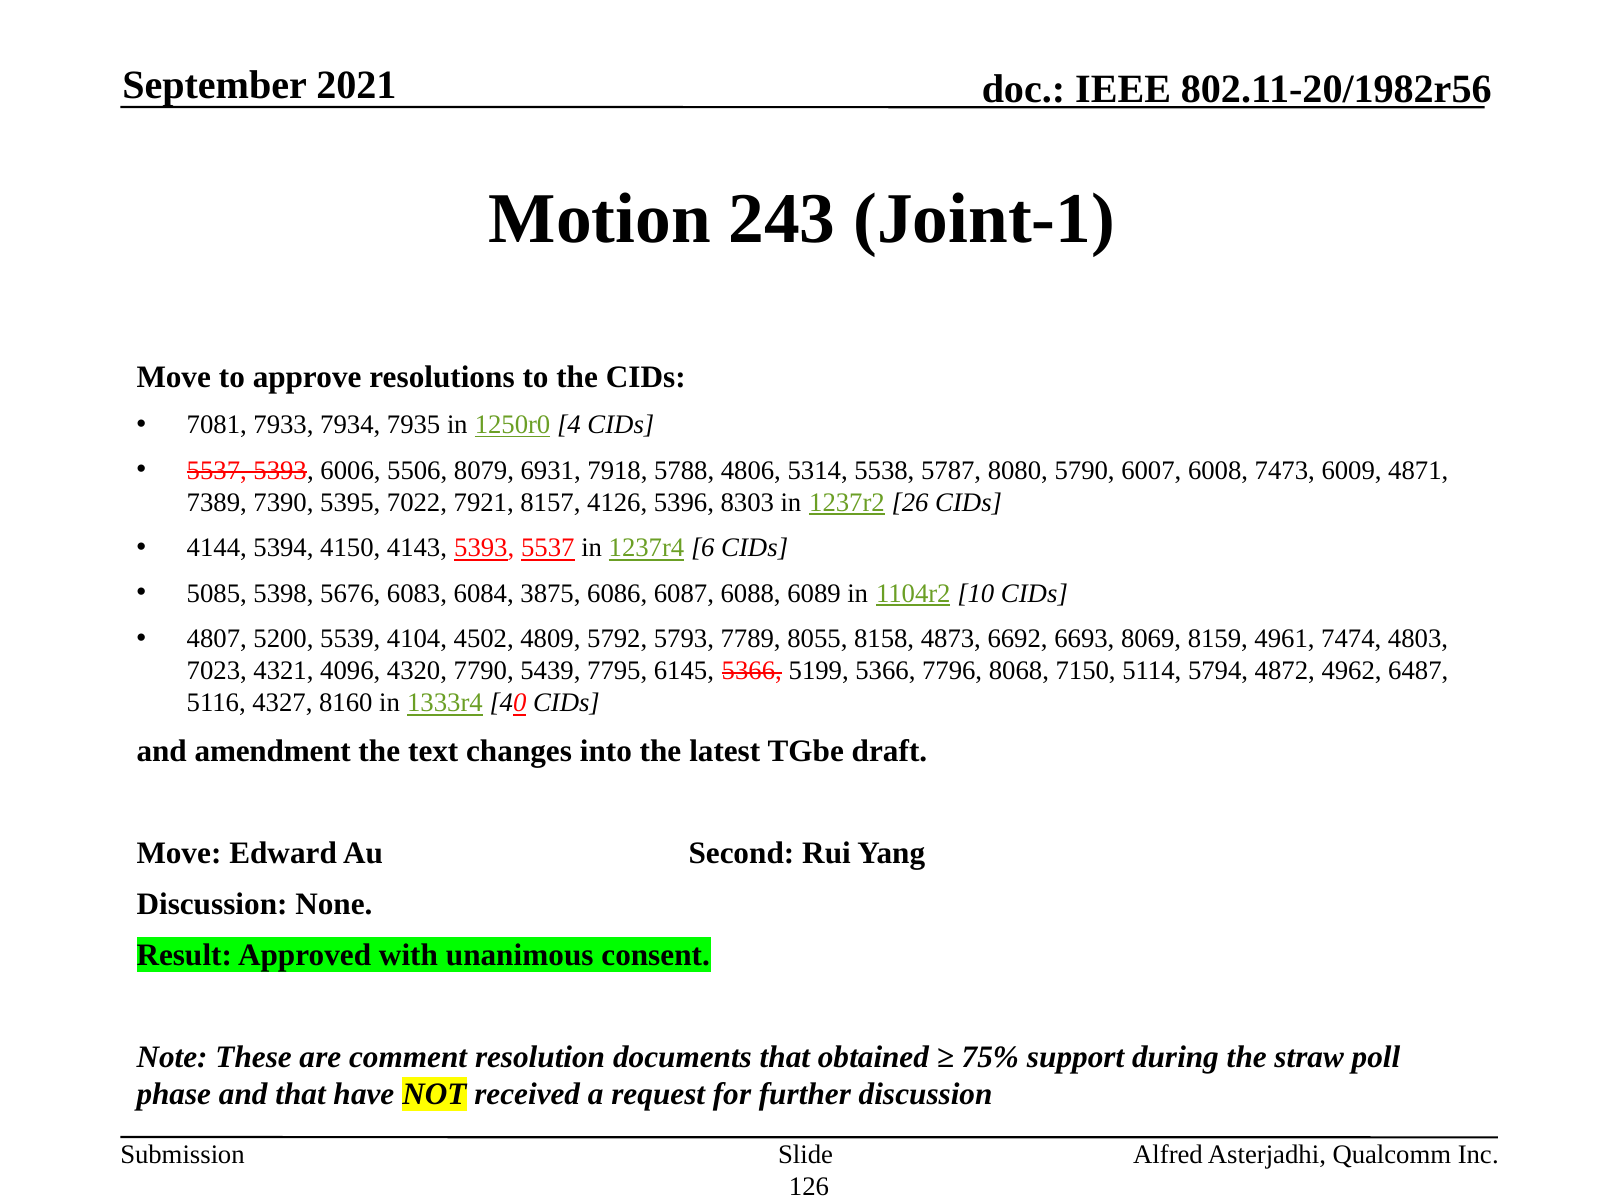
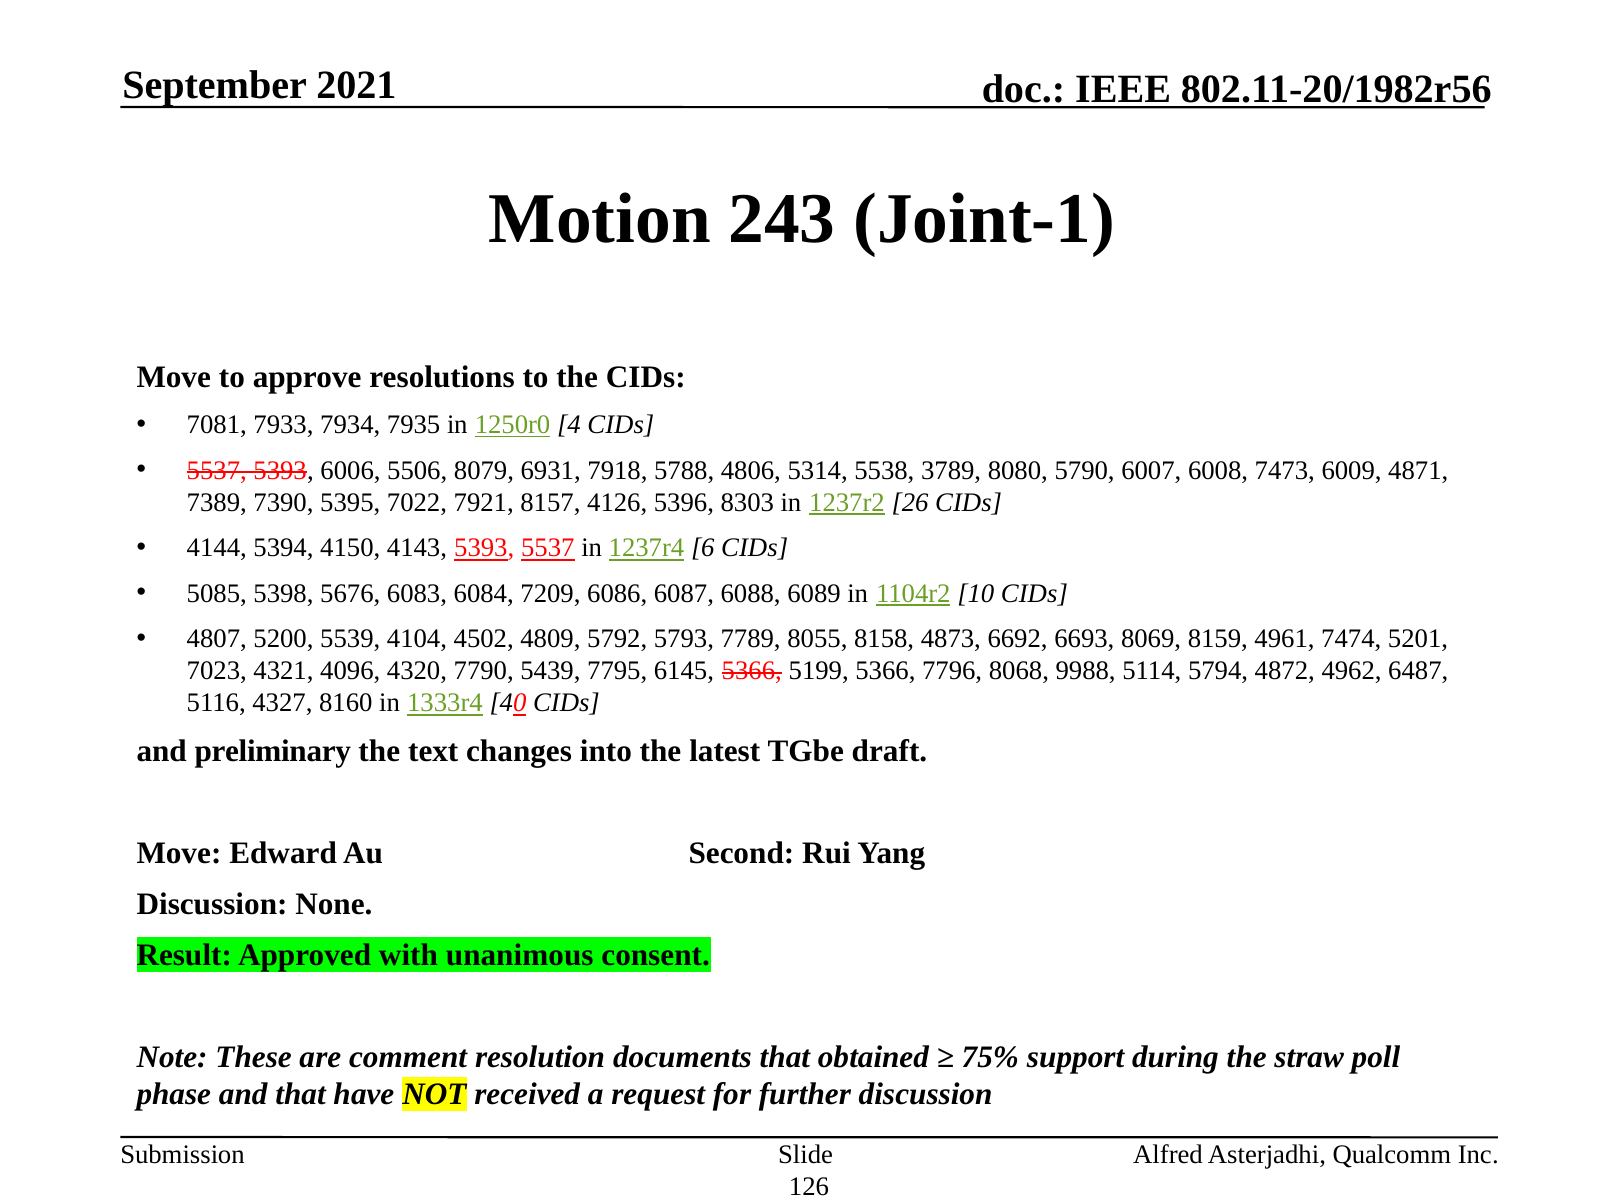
5787: 5787 -> 3789 (951, 470)
3875: 3875 -> 7209 (550, 593)
4803: 4803 -> 5201 (1418, 639)
7150: 7150 -> 9988 (1086, 671)
amendment: amendment -> preliminary (273, 751)
